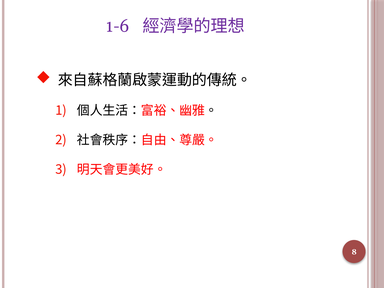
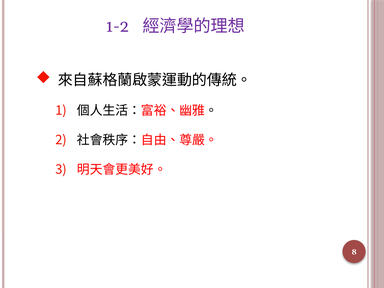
1-6: 1-6 -> 1-2 (118, 26)
